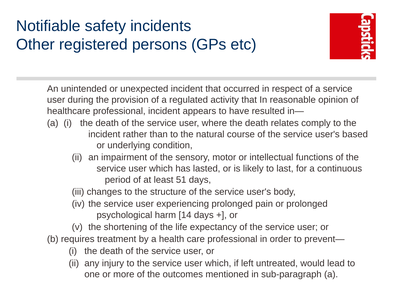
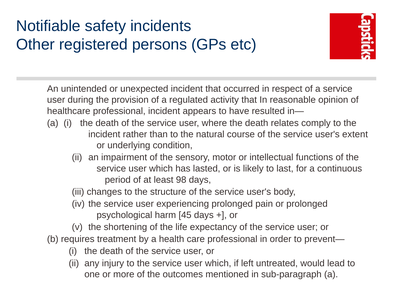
based: based -> extent (355, 134)
51: 51 -> 98 (181, 180)
14: 14 -> 45 (185, 215)
